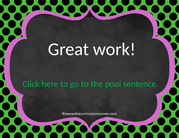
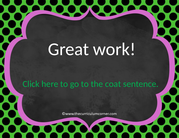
pool: pool -> coat (113, 84)
